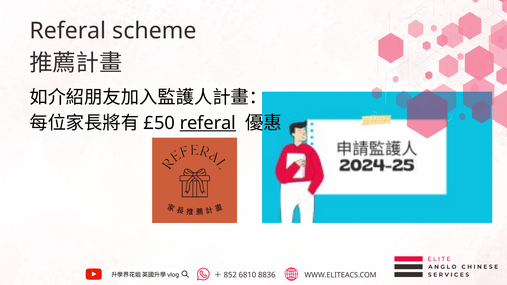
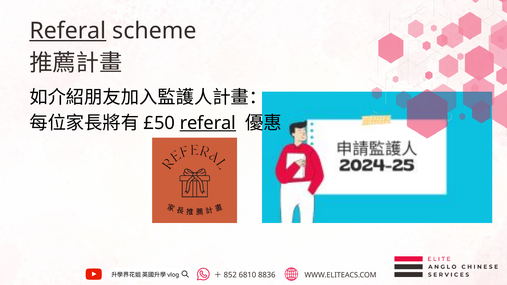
Referal underline: none -> present (68, 31)
